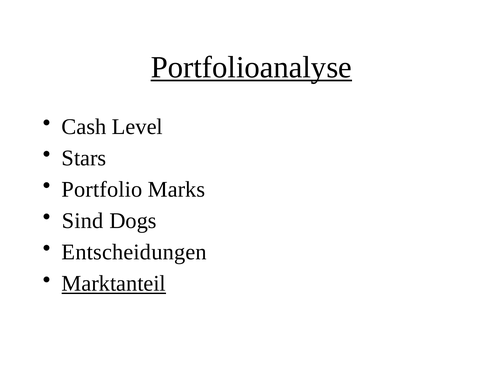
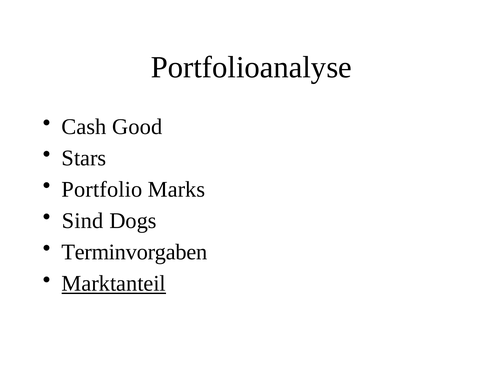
Portfolioanalyse underline: present -> none (251, 67)
Level: Level -> Good (137, 126)
Entscheidungen: Entscheidungen -> Terminvorgaben (134, 252)
